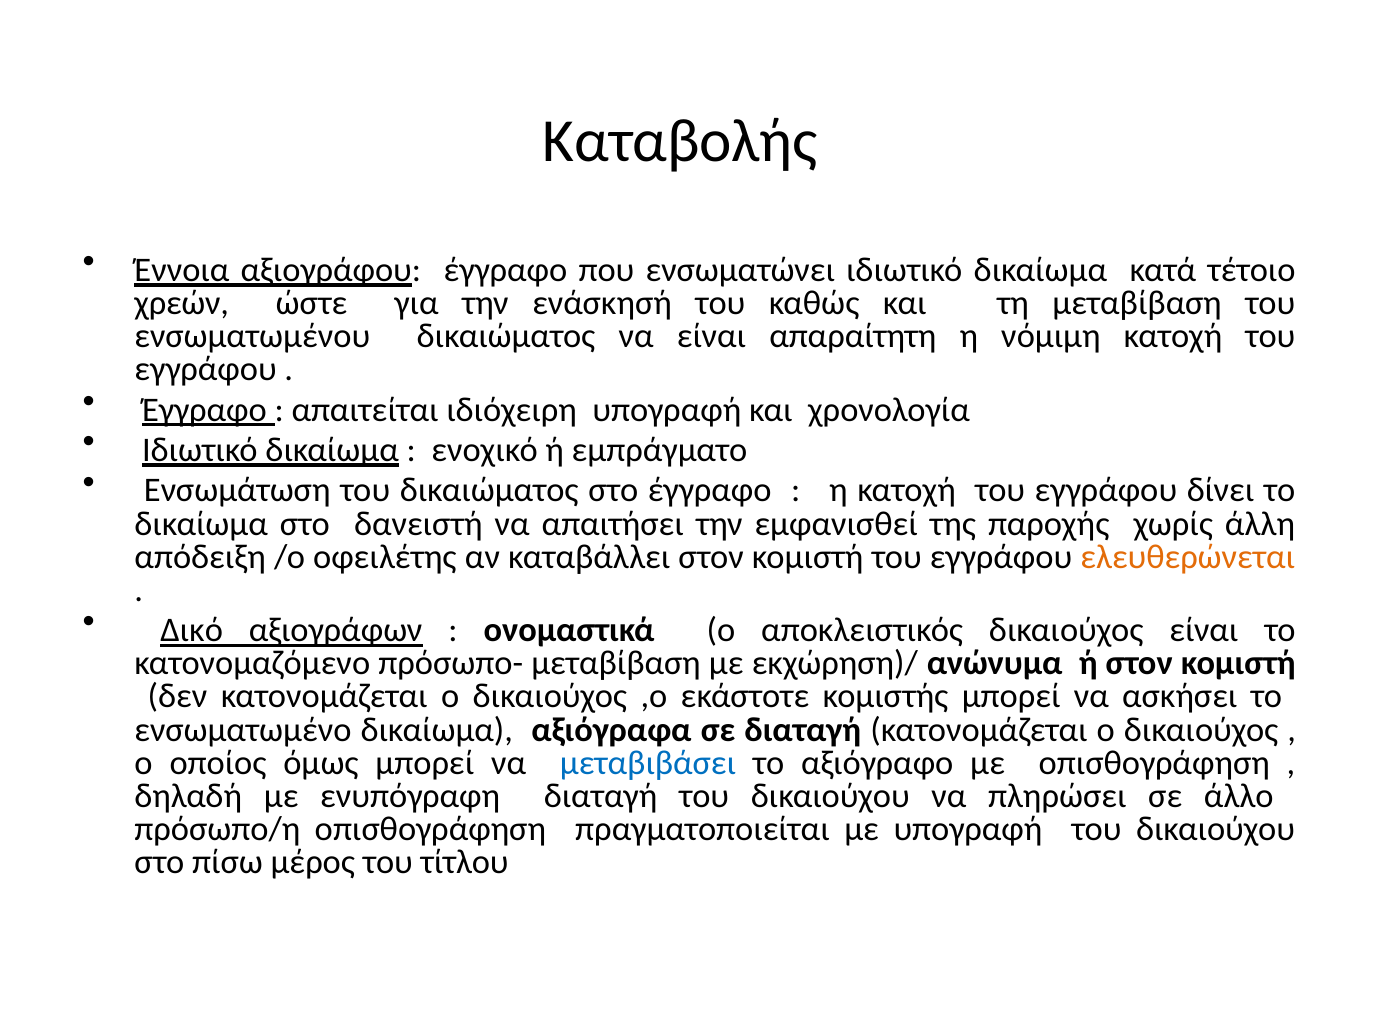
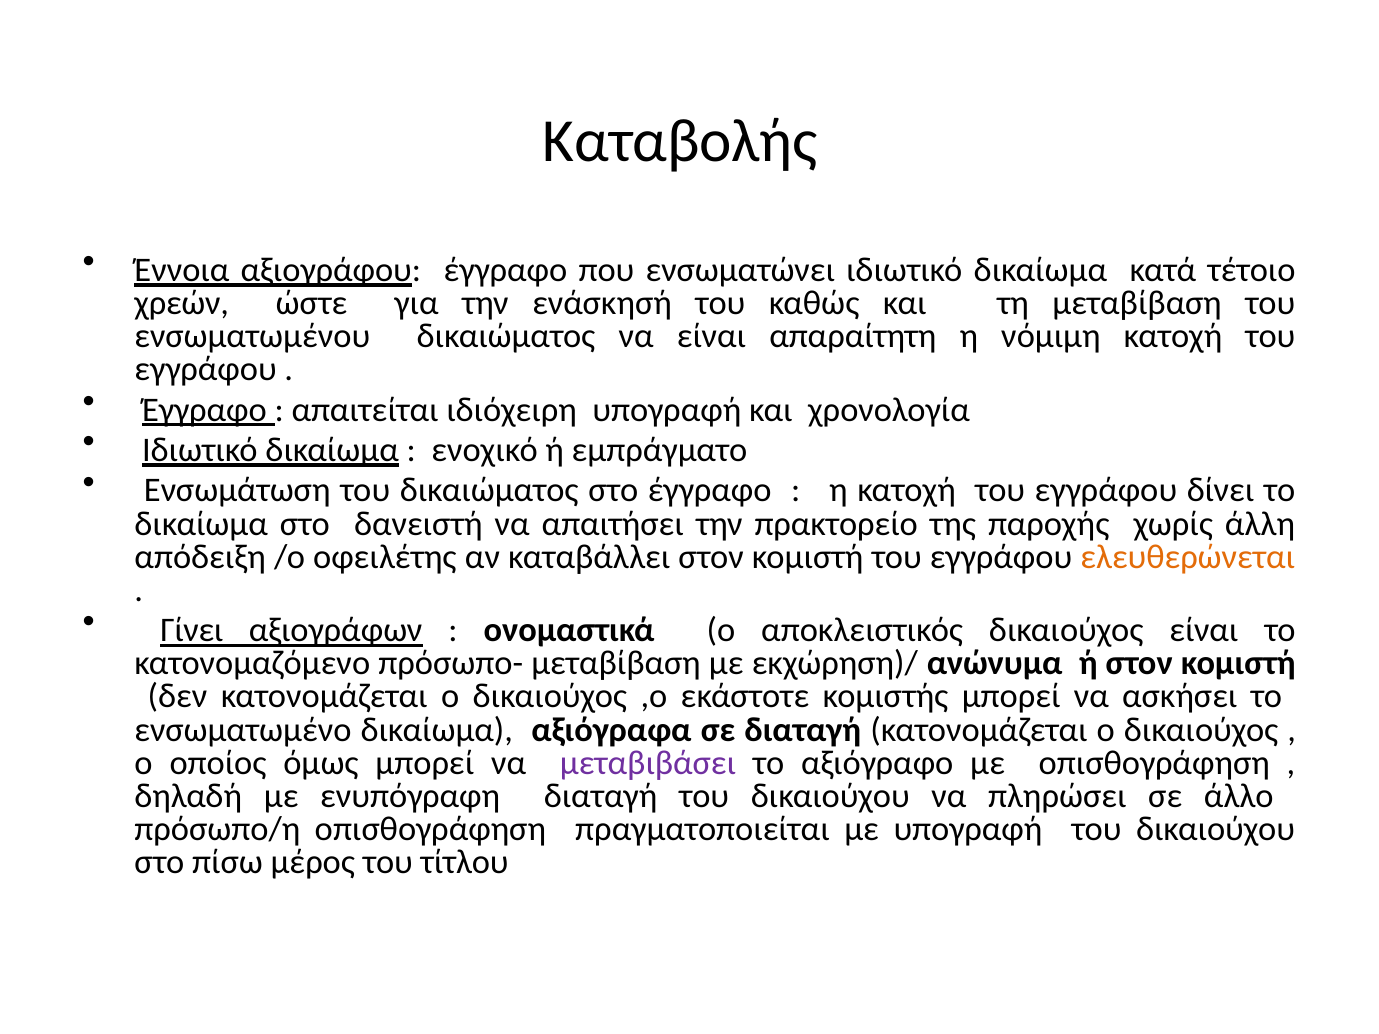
εμφανισθεί: εμφανισθεί -> πρακτορείο (836, 524)
Δικό: Δικό -> Γίνει (192, 630)
μεταβιβάσει colour: blue -> purple (648, 763)
